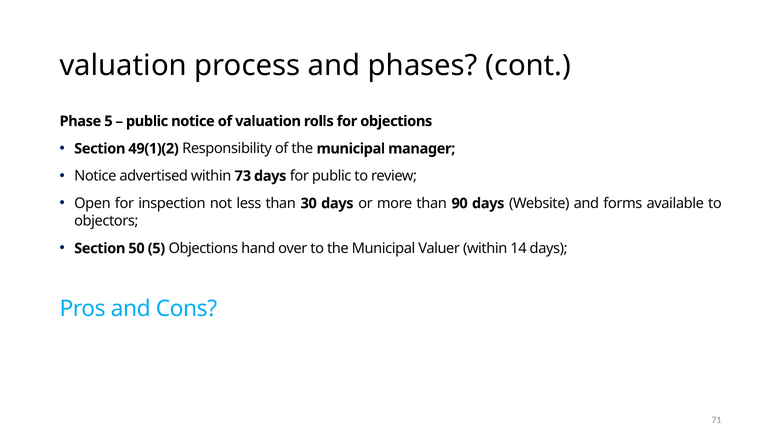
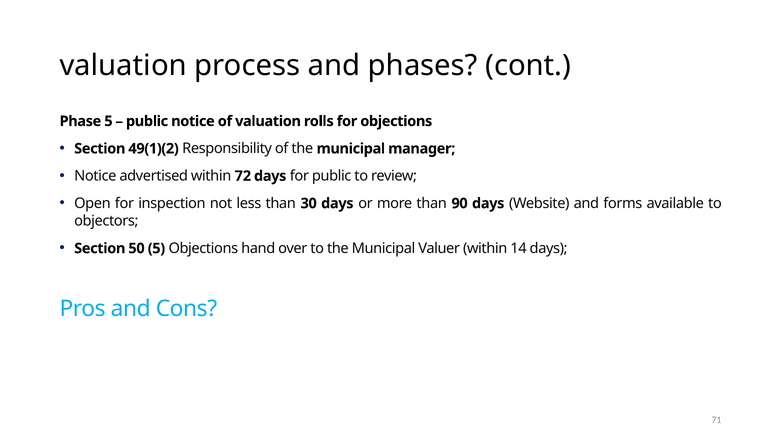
73: 73 -> 72 (243, 176)
